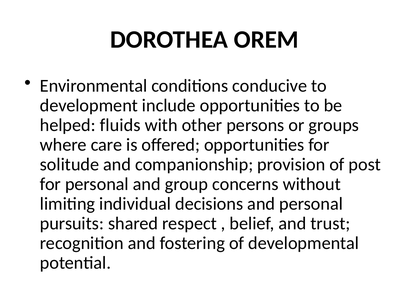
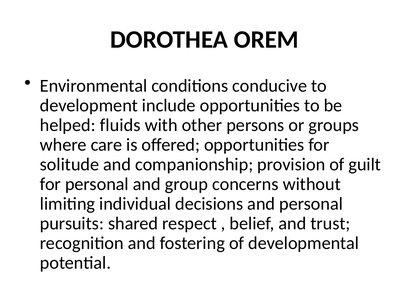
post: post -> guilt (365, 164)
